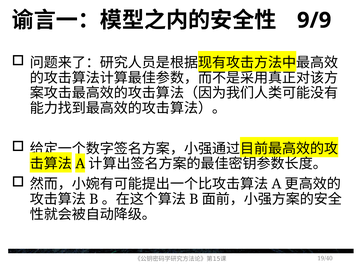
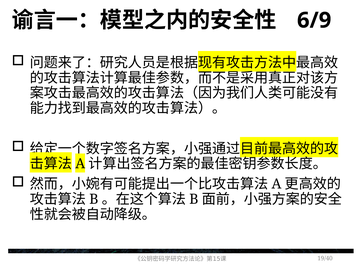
9/9: 9/9 -> 6/9 (314, 20)
